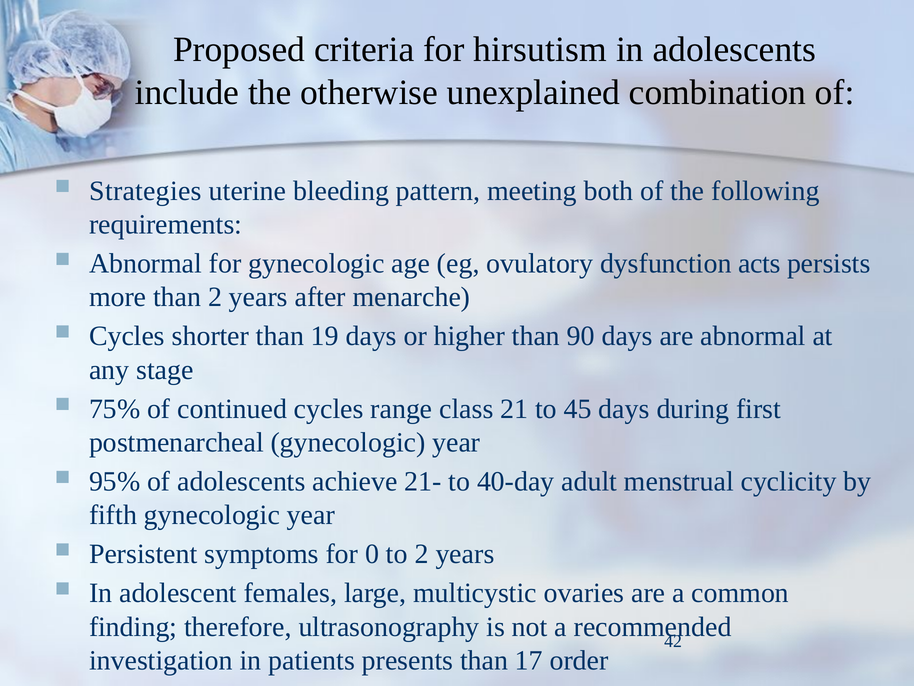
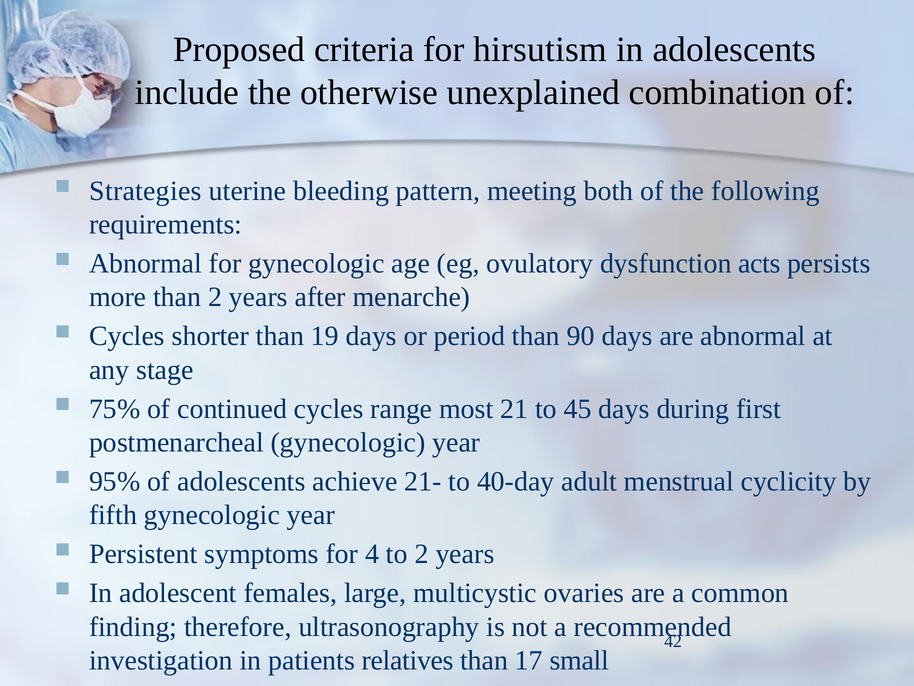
higher: higher -> period (469, 336)
class: class -> most (466, 409)
0: 0 -> 4 (372, 554)
presents: presents -> relatives (408, 660)
order: order -> small (579, 660)
